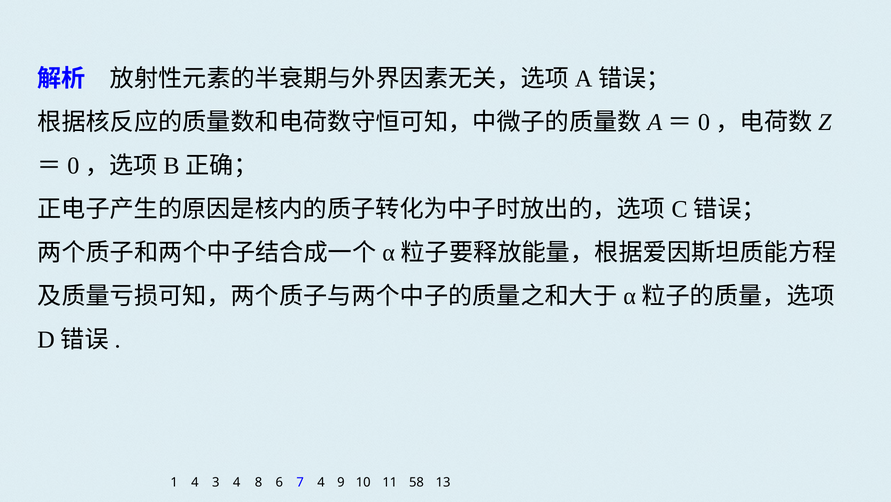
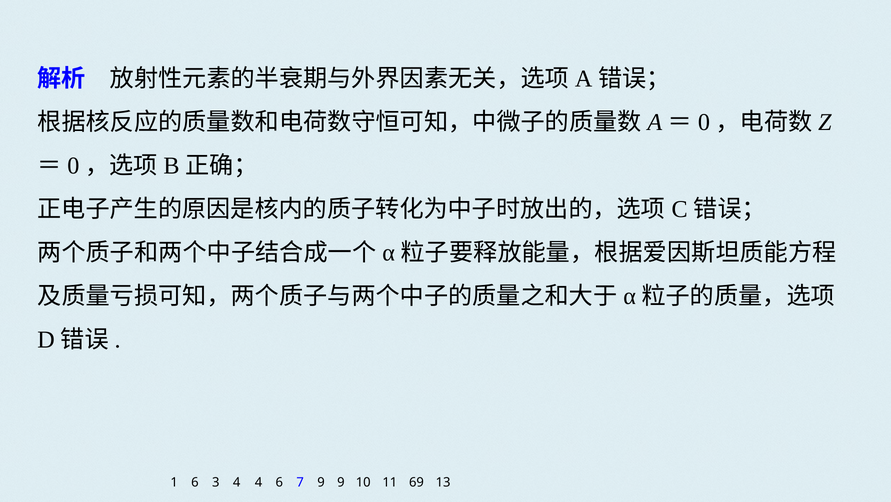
1 4: 4 -> 6 (195, 482)
4 8: 8 -> 4 (258, 482)
7 4: 4 -> 9 (321, 482)
58: 58 -> 69 (417, 482)
